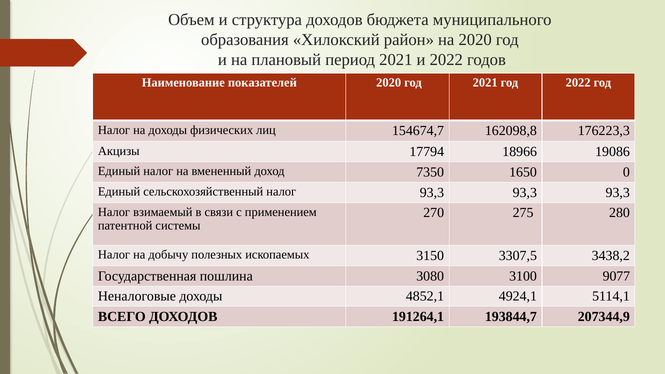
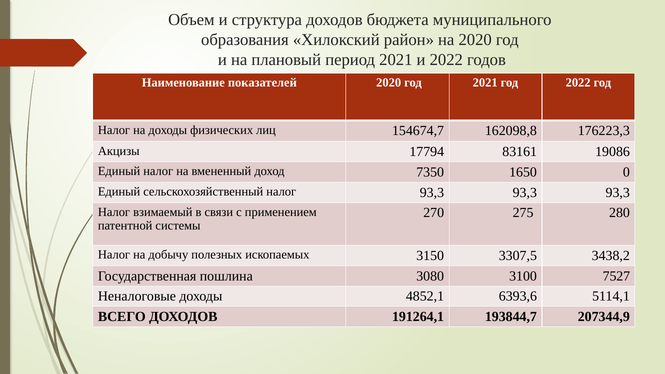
18966: 18966 -> 83161 (520, 152)
9077: 9077 -> 7527 (616, 276)
4924,1: 4924,1 -> 6393,6 (518, 296)
